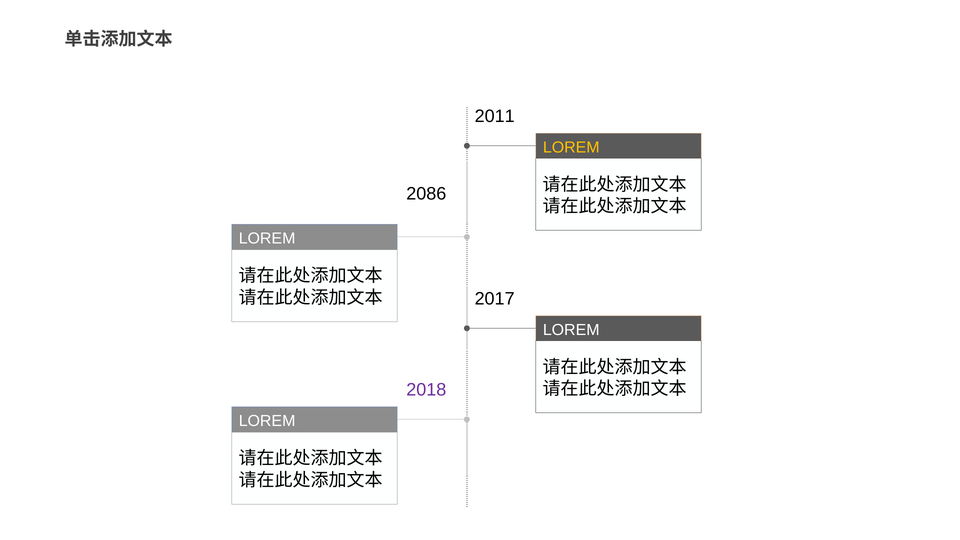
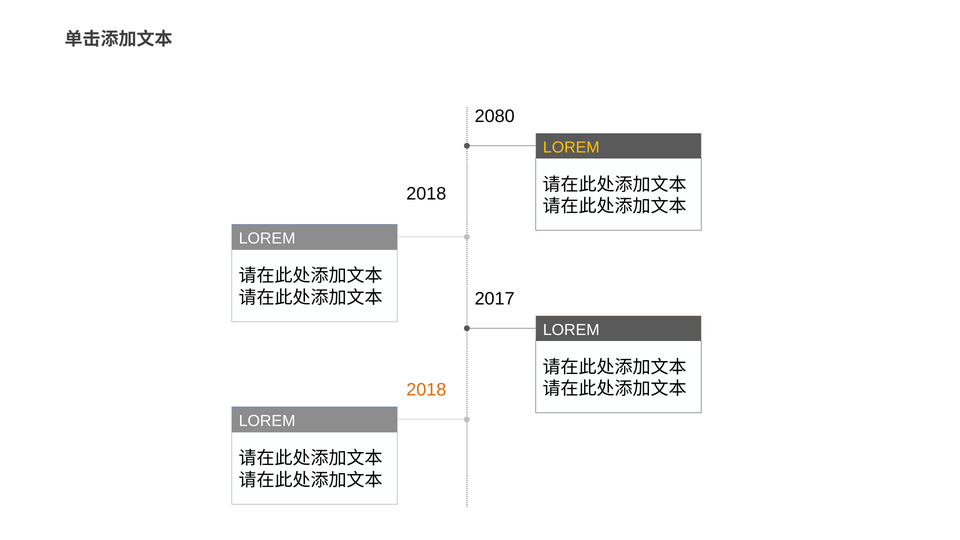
2011: 2011 -> 2080 (495, 116)
2086: 2086 -> 2018 (426, 194)
2018 colour: purple -> orange (426, 390)
